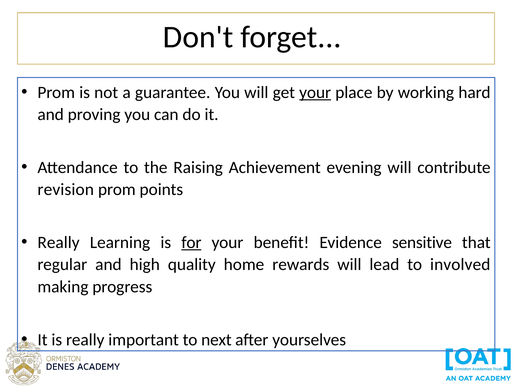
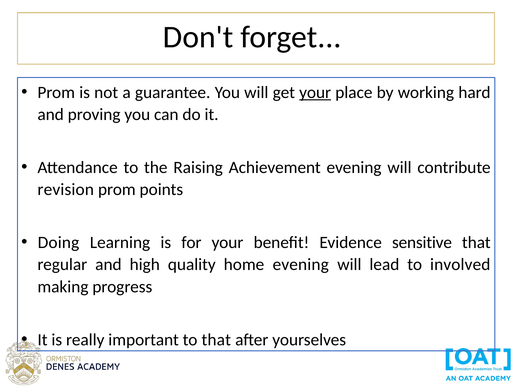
Really: Really -> Doing (58, 243)
for underline: present -> none (191, 243)
home rewards: rewards -> evening (301, 265)
to next: next -> that (216, 340)
